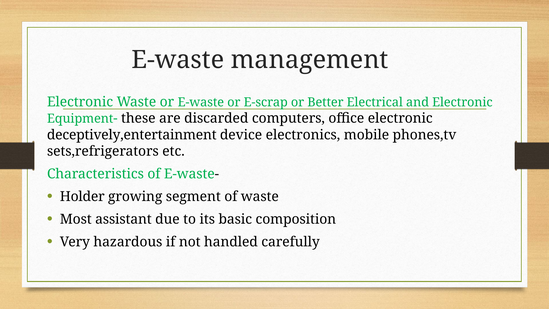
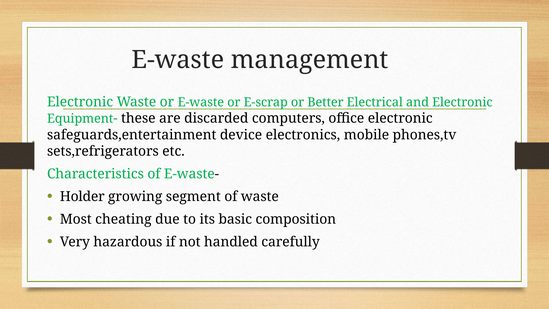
deceptively,entertainment: deceptively,entertainment -> safeguards,entertainment (132, 135)
assistant: assistant -> cheating (123, 219)
